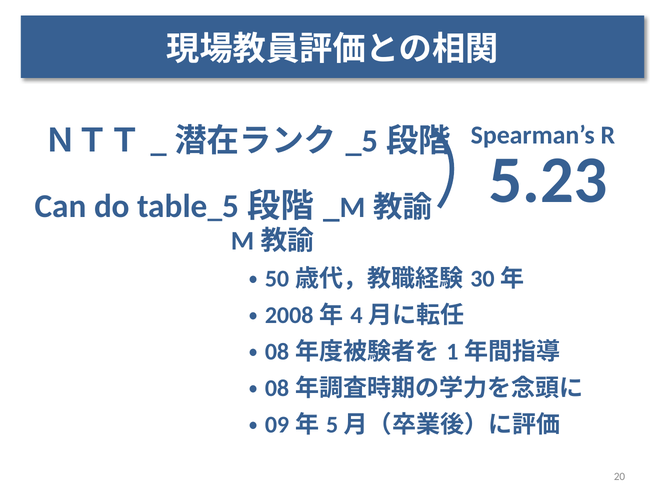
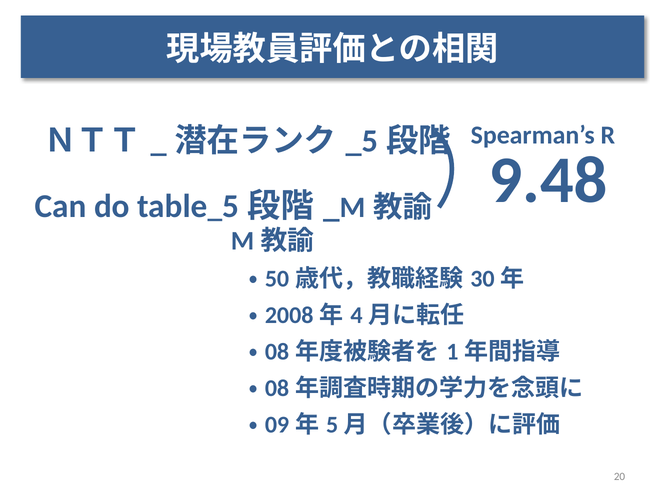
5.23: 5.23 -> 9.48 (548, 180)
